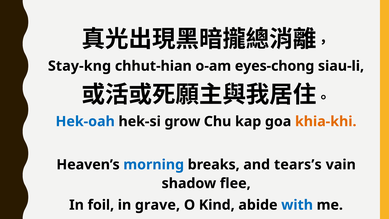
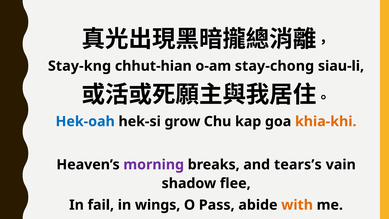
eyes-chong: eyes-chong -> stay-chong (274, 66)
morning colour: blue -> purple (154, 165)
foil: foil -> fail (101, 205)
grave: grave -> wings (158, 205)
Kind: Kind -> Pass (217, 205)
with colour: blue -> orange (297, 205)
